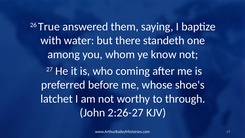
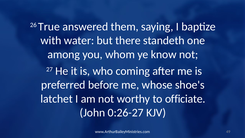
through: through -> officiate (185, 99)
2:26-27: 2:26-27 -> 0:26-27 (126, 113)
